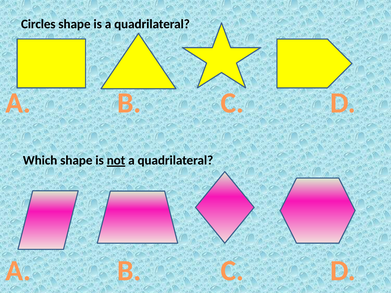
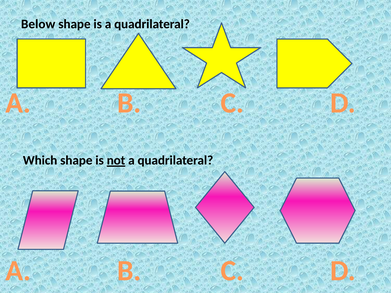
Circles: Circles -> Below (38, 24)
